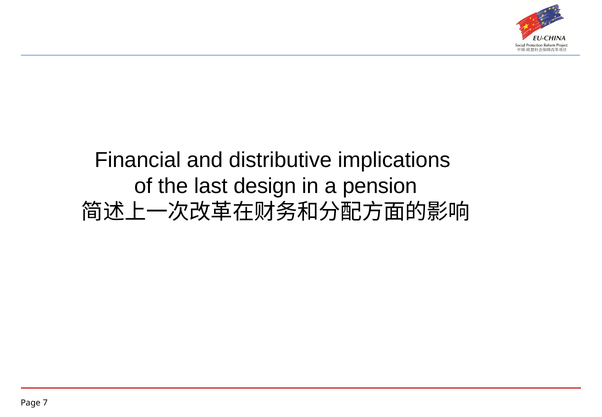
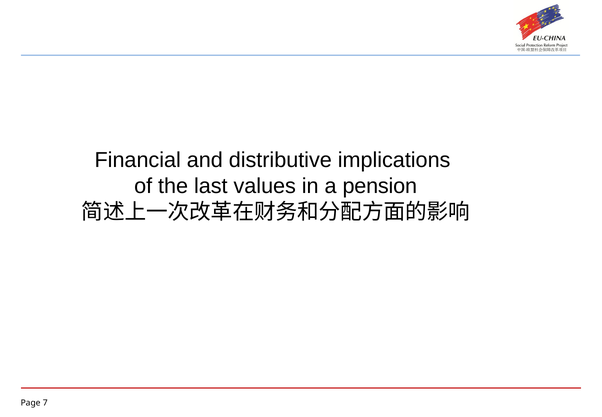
design: design -> values (265, 186)
